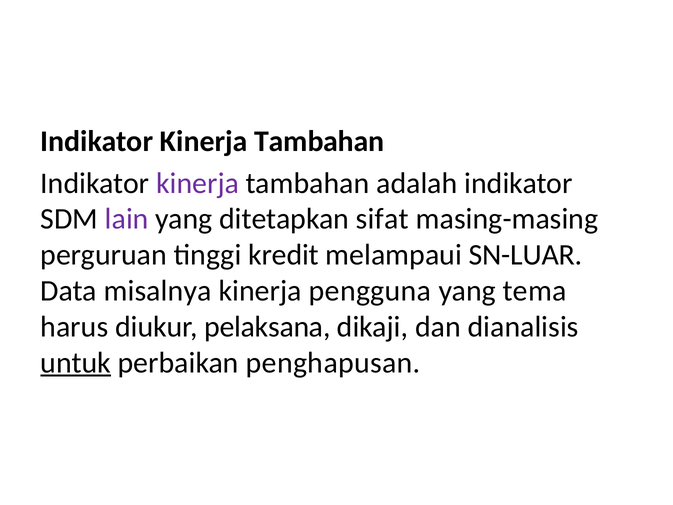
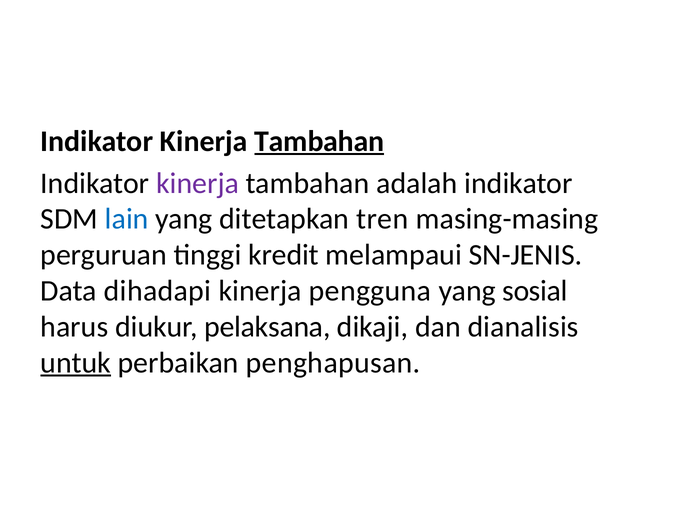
Tambahan underline: none -> present (319, 141)
lain colour: purple -> blue (127, 219)
sifat: sifat -> tren (382, 219)
SN-LUAR: SN-LUAR -> SN-JENIS (525, 255)
misalnya: misalnya -> dihadapi (158, 291)
tema: tema -> sosial (535, 291)
